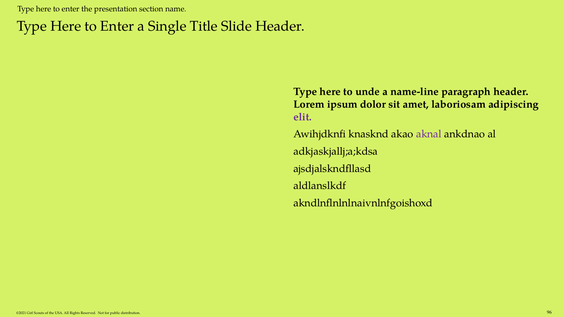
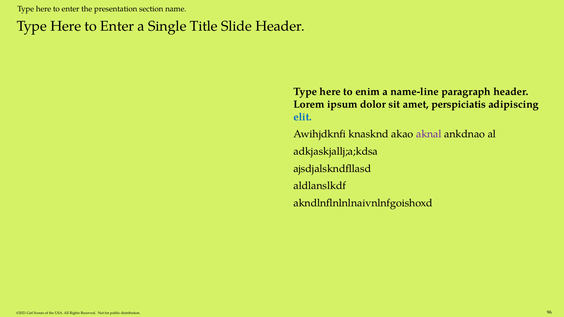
unde: unde -> enim (368, 92)
laboriosam: laboriosam -> perspiciatis (459, 104)
elit colour: purple -> blue (303, 117)
